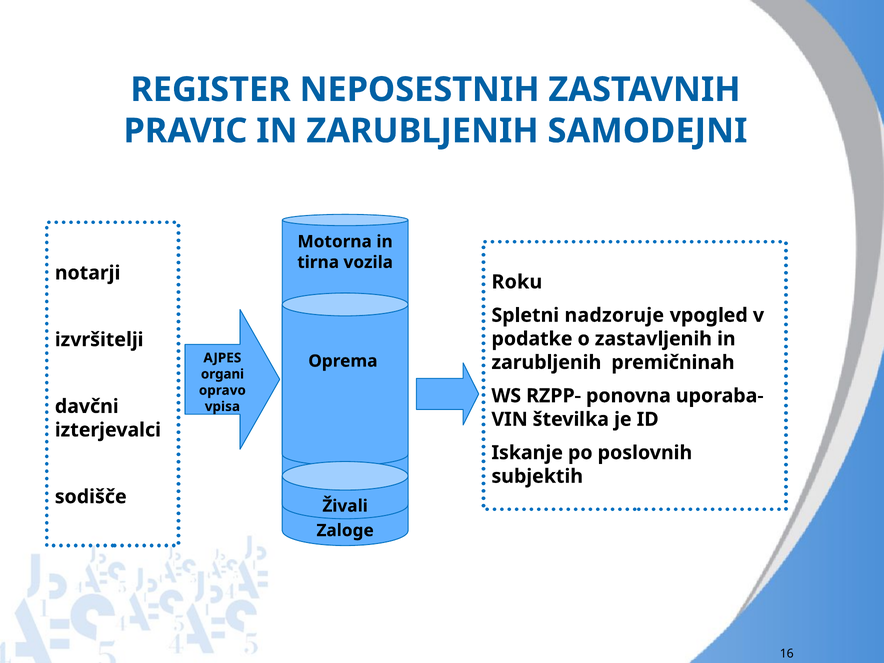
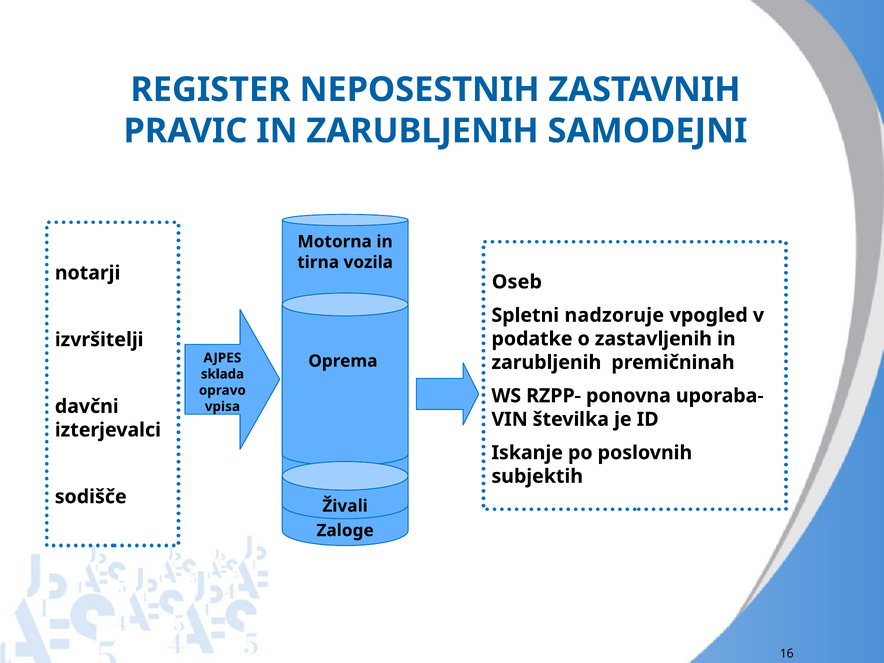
Roku: Roku -> Oseb (517, 282)
organi: organi -> sklada (222, 374)
